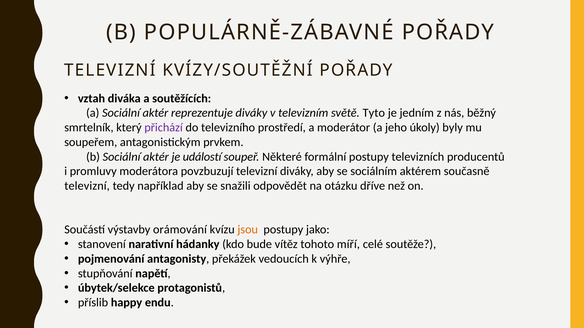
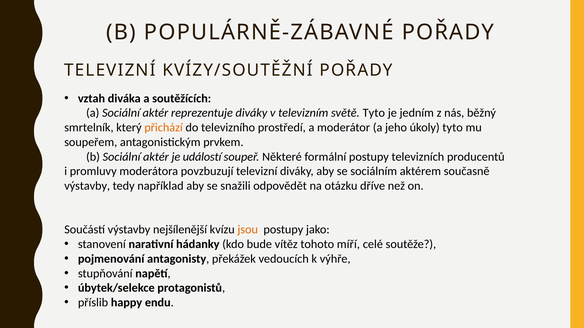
přichází colour: purple -> orange (164, 128)
úkoly byly: byly -> tyto (453, 128)
televizní: televizní -> výstavby (87, 186)
orámování: orámování -> nejšílenější (180, 230)
